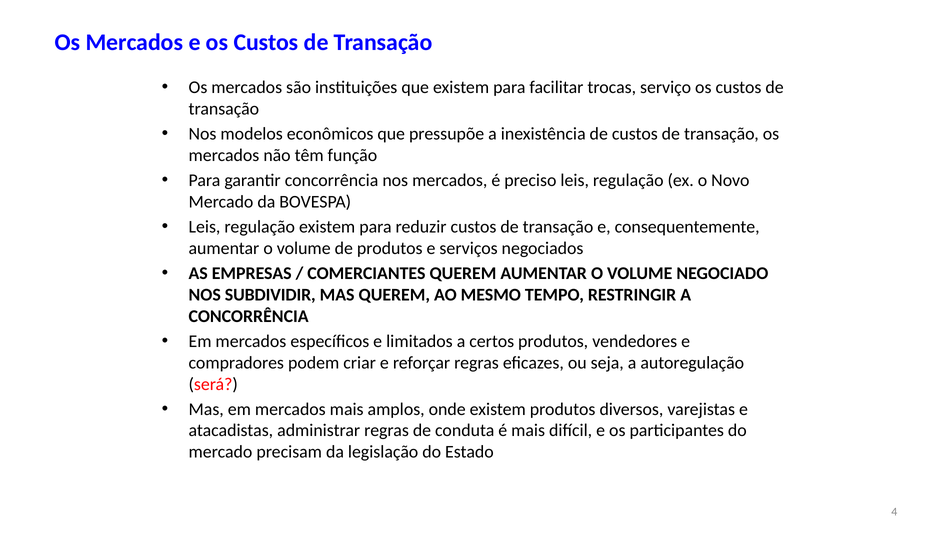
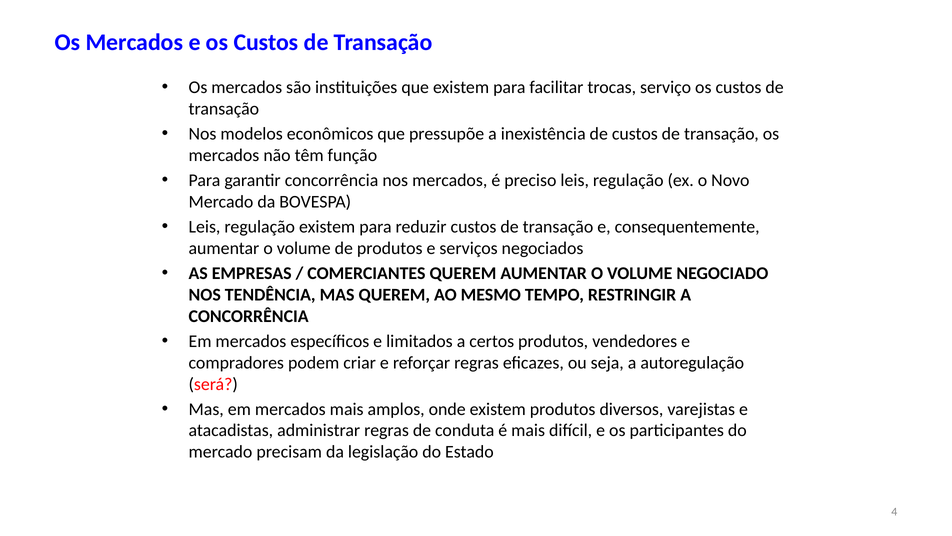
SUBDIVIDIR: SUBDIVIDIR -> TENDÊNCIA (270, 295)
